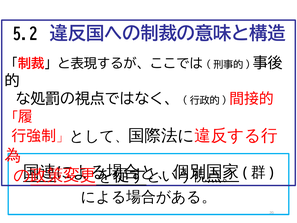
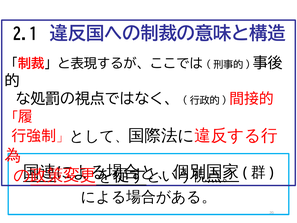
5.2: 5.2 -> 2.1 (25, 34)
